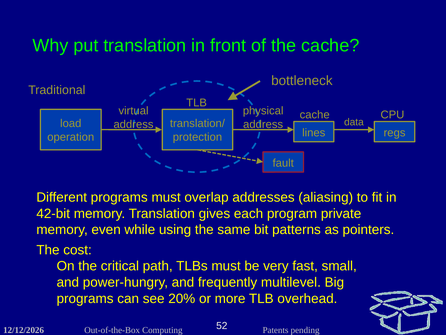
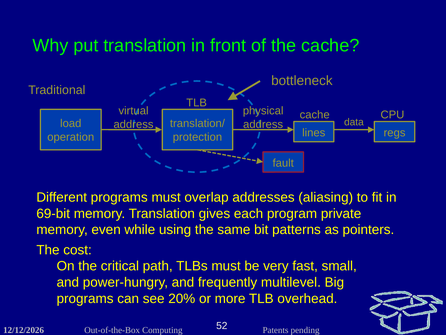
42-bit: 42-bit -> 69-bit (53, 213)
